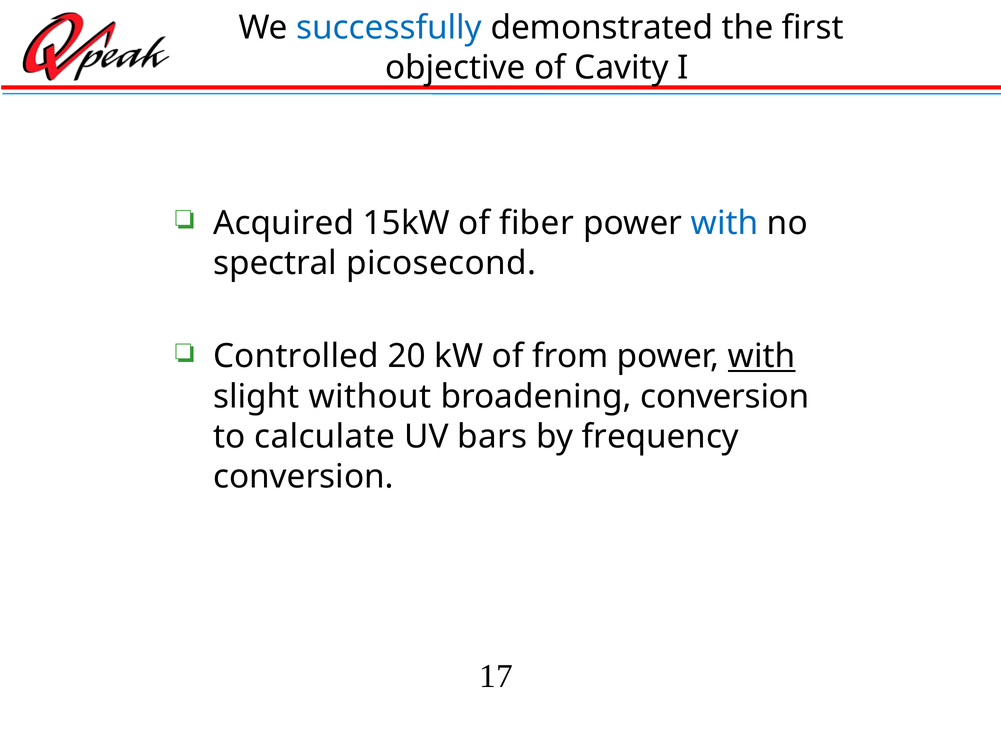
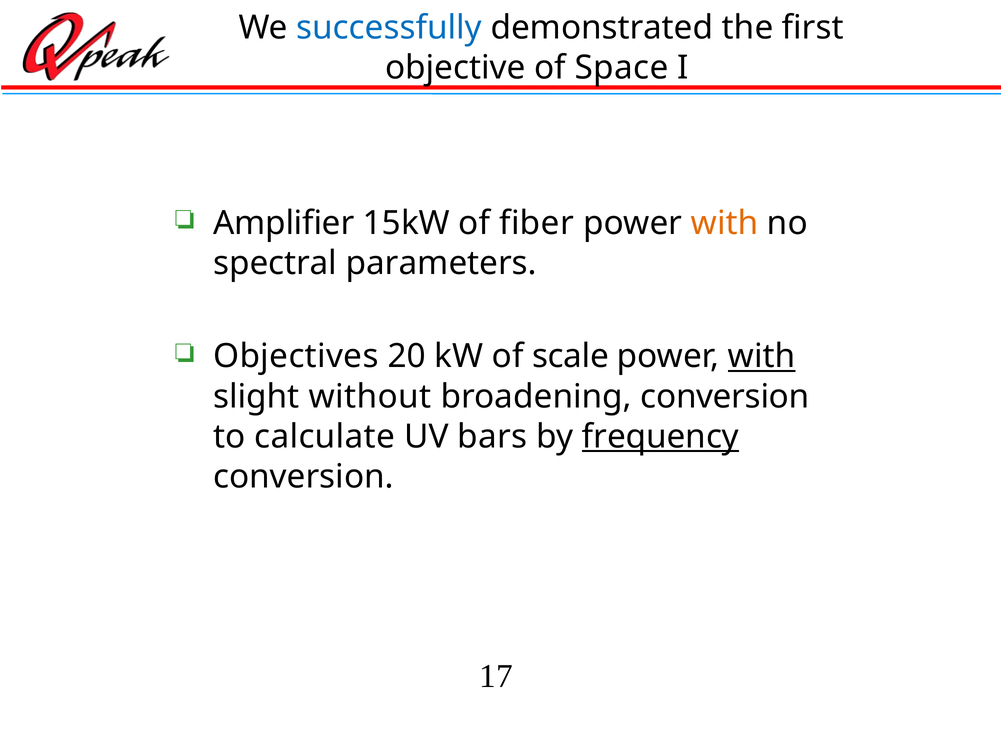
Cavity: Cavity -> Space (621, 68)
Acquired: Acquired -> Amplifier (284, 223)
with colour: blue -> orange (725, 223)
picosecond: picosecond -> parameters (441, 263)
Controlled: Controlled -> Objectives (296, 356)
from: from -> scale (570, 356)
frequency underline: none -> present (660, 436)
